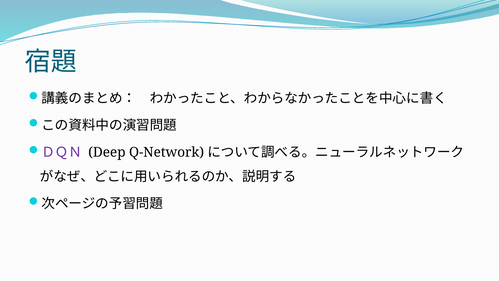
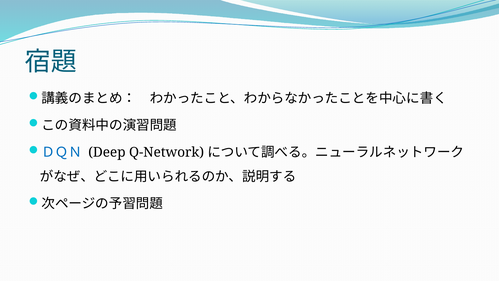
ＤＱＮ colour: purple -> blue (62, 152)
